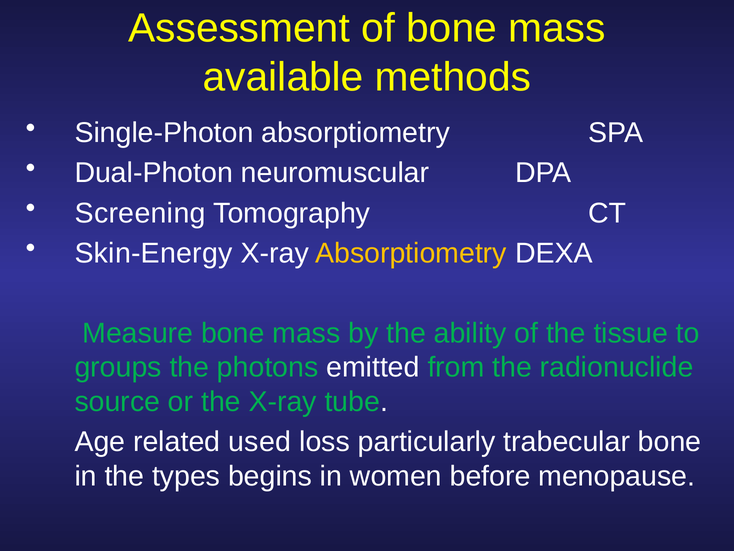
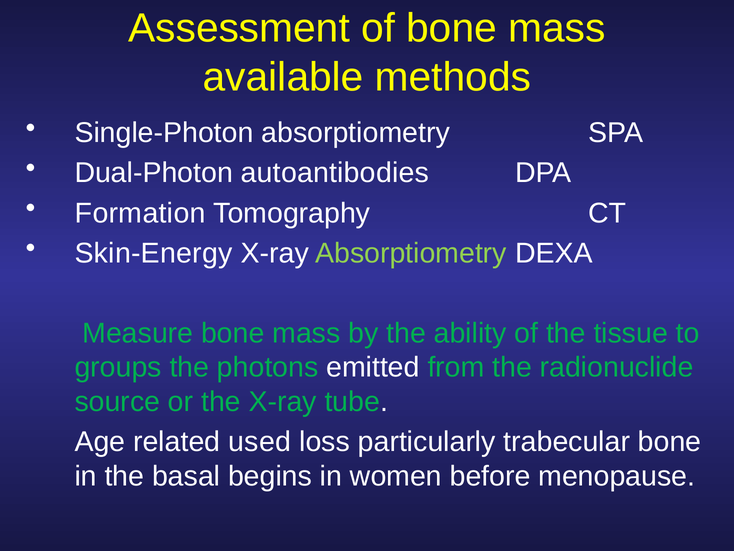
neuromuscular: neuromuscular -> autoantibodies (335, 173)
Screening: Screening -> Formation (140, 213)
Absorptiometry colour: yellow -> light green (411, 253)
types: types -> basal (186, 476)
